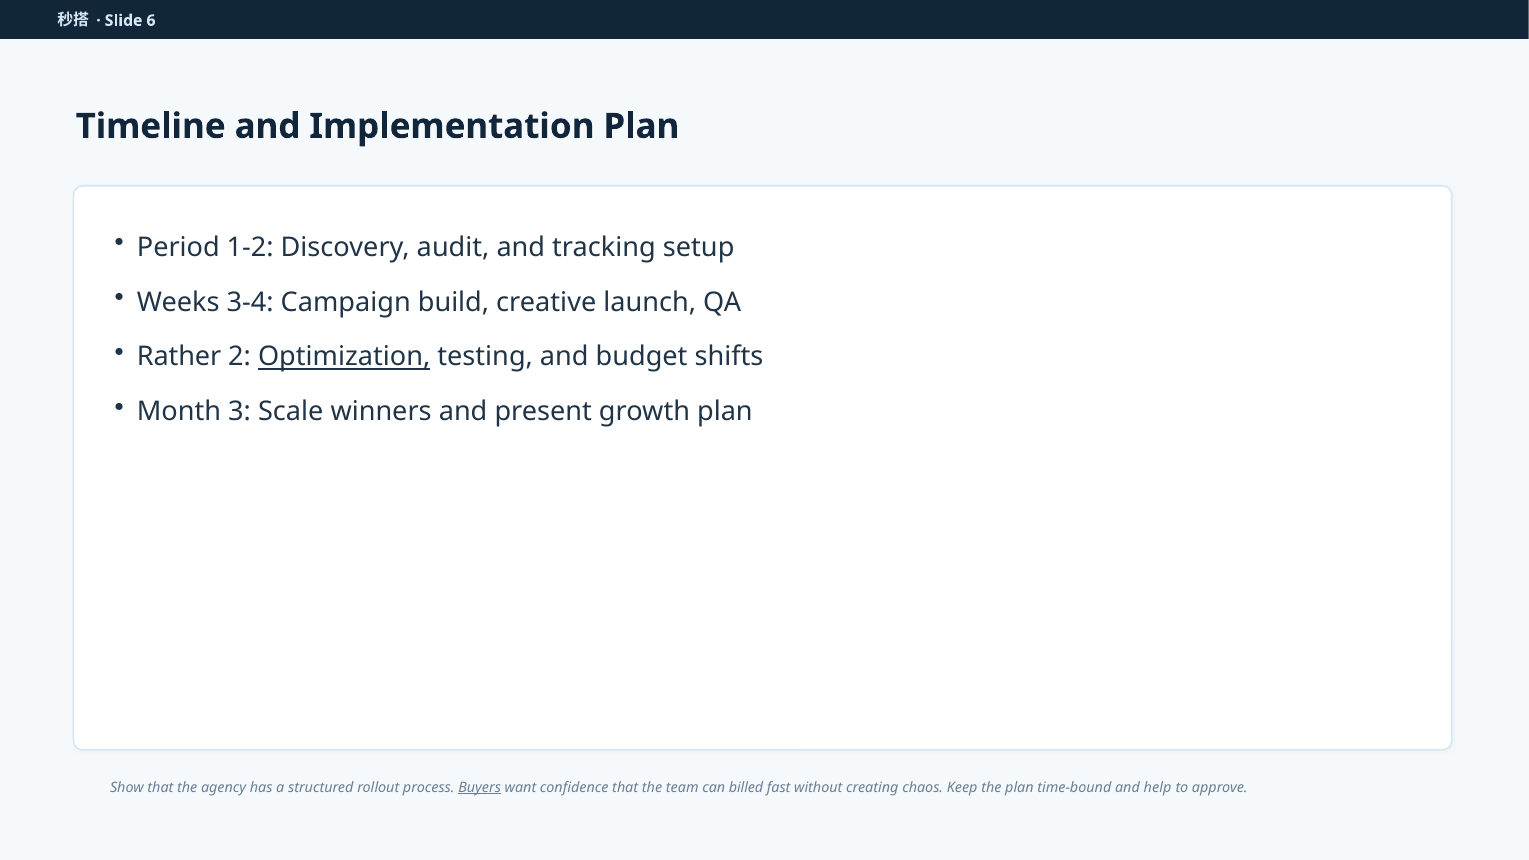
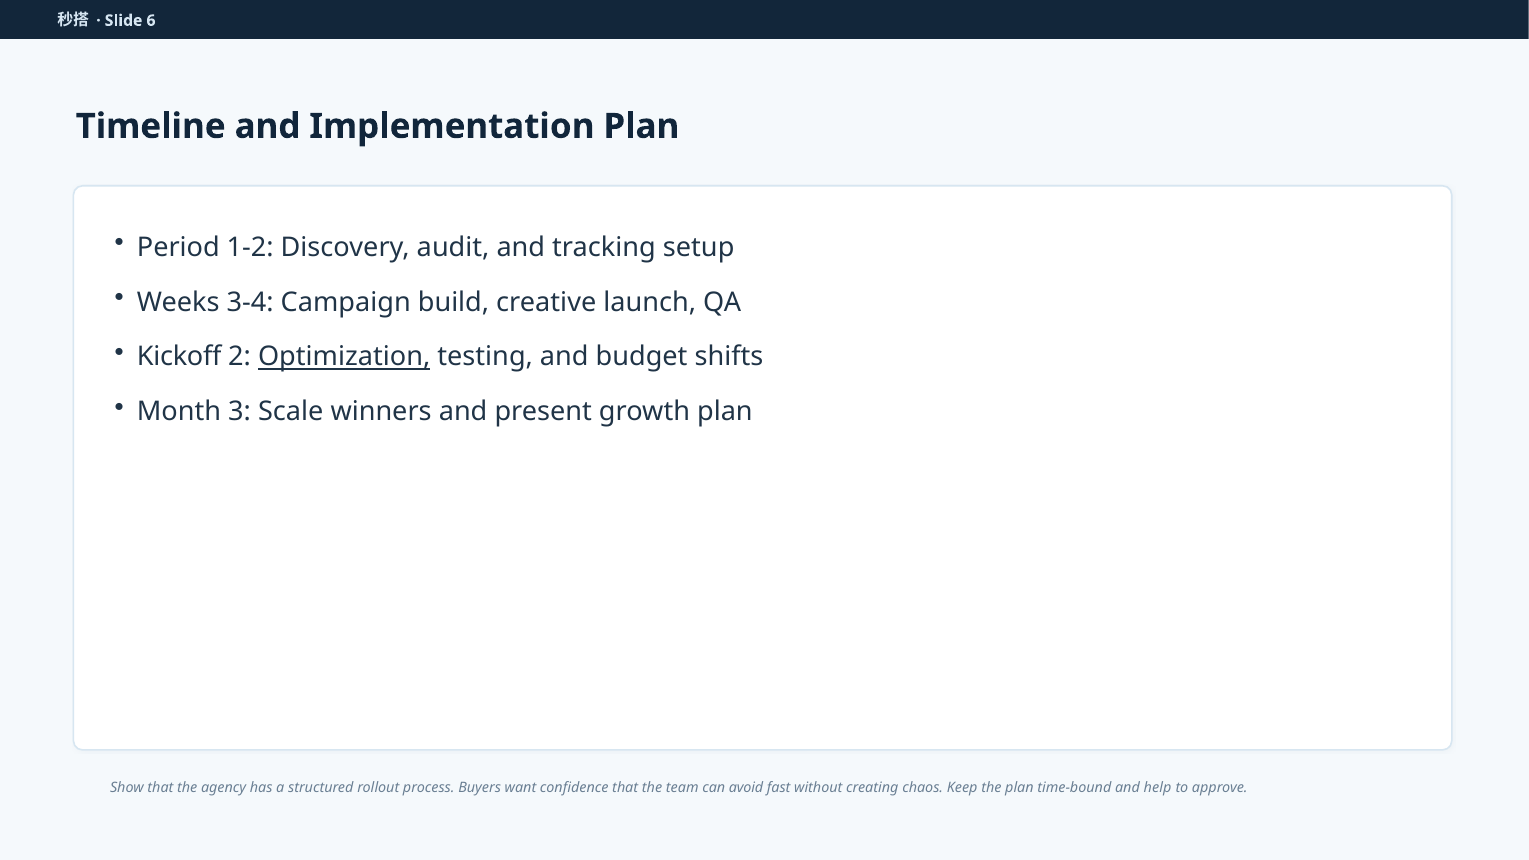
Rather: Rather -> Kickoff (179, 357)
Buyers underline: present -> none (480, 788)
billed: billed -> avoid (746, 788)
